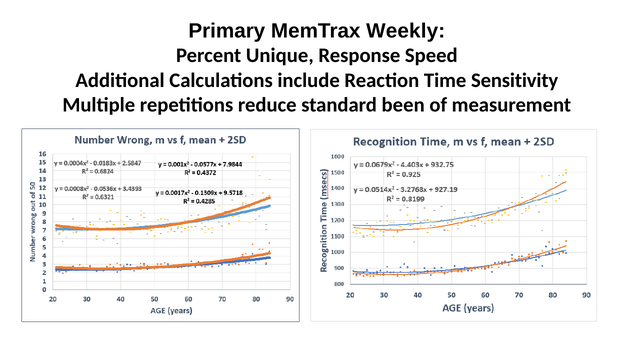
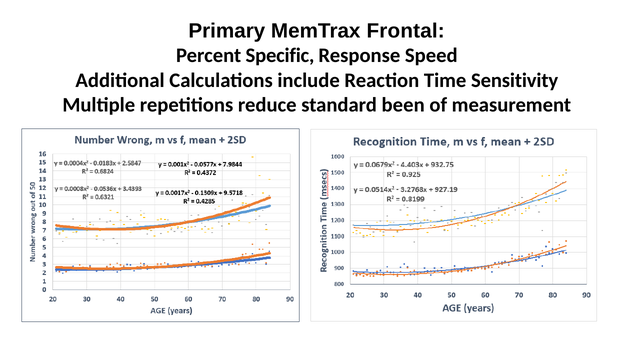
Weekly: Weekly -> Frontal (406, 31)
Unique: Unique -> Specific (280, 56)
